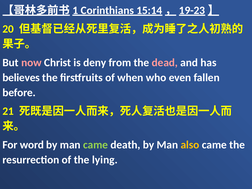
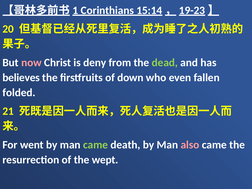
dead colour: pink -> light green (165, 63)
when: when -> down (130, 78)
before: before -> folded (19, 93)
word: word -> went (32, 145)
also colour: yellow -> pink (190, 145)
lying: lying -> wept (105, 160)
